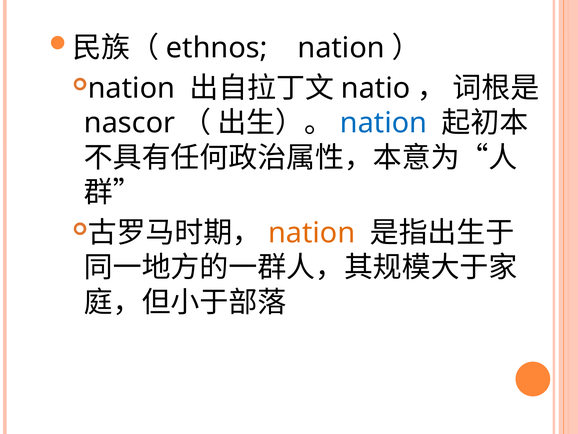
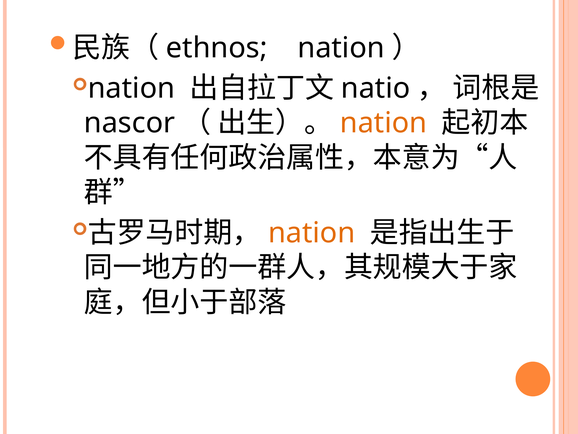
nation colour: blue -> orange (383, 123)
